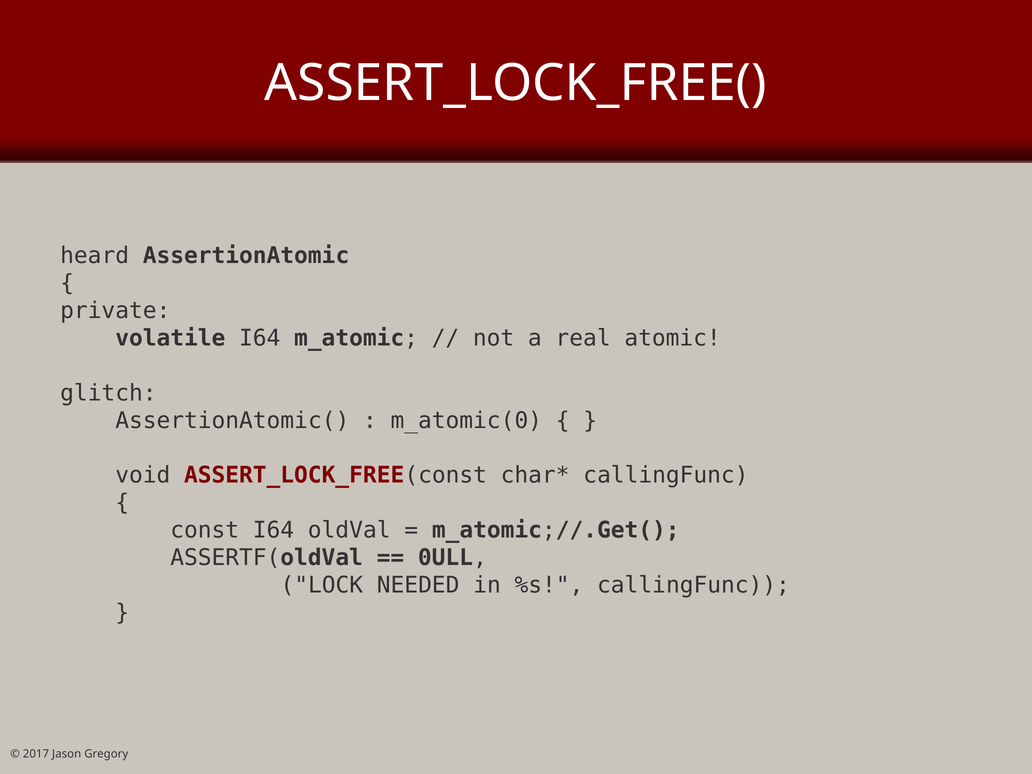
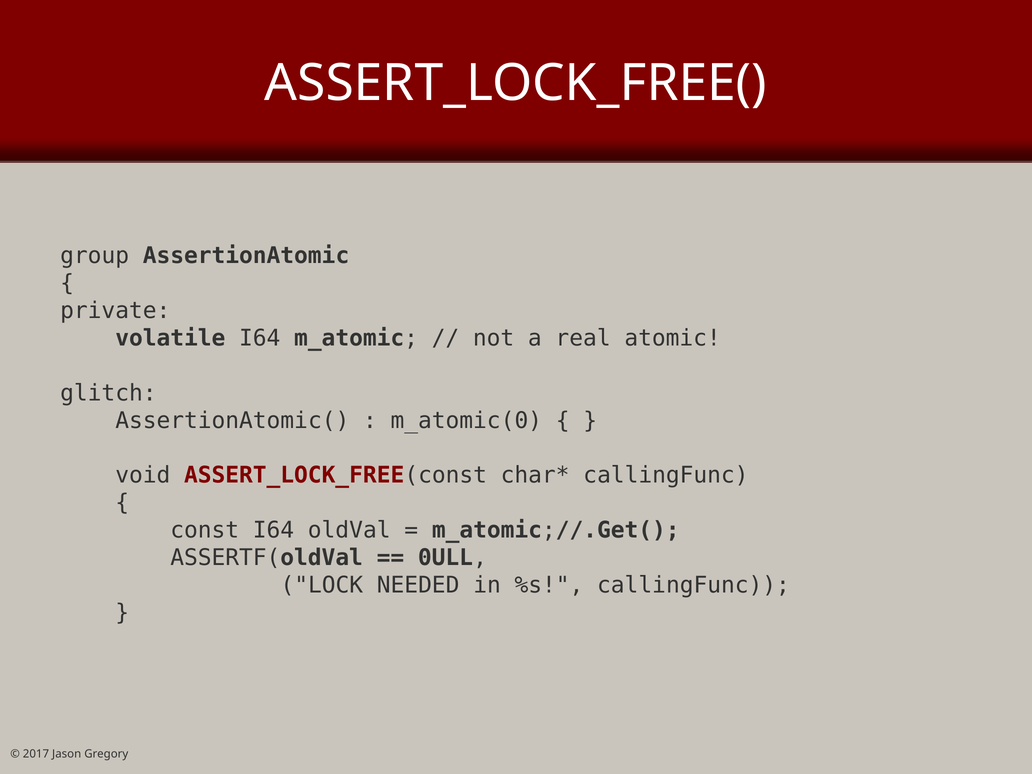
heard: heard -> group (95, 256)
